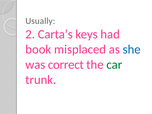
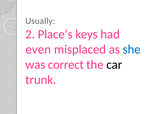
Carta’s: Carta’s -> Place’s (55, 34)
book: book -> even (38, 49)
car colour: green -> black (114, 65)
